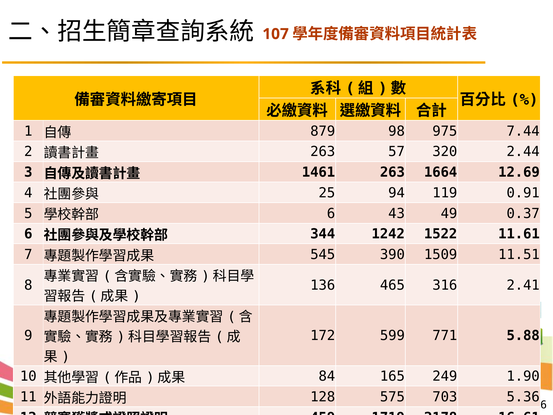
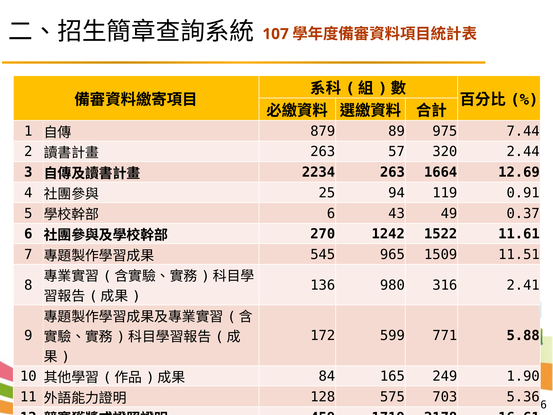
98: 98 -> 89 (397, 131)
1461: 1461 -> 2234 (318, 172)
344: 344 -> 270 (323, 234)
390: 390 -> 965 (392, 254)
465: 465 -> 980 (392, 285)
